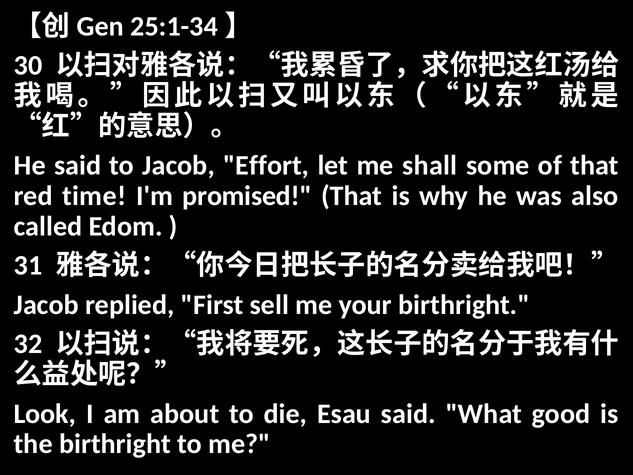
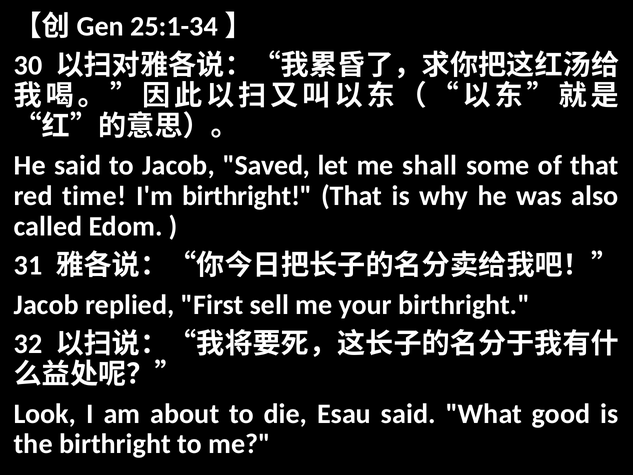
Effort: Effort -> Saved (266, 165)
I'm promised: promised -> birthright (247, 196)
